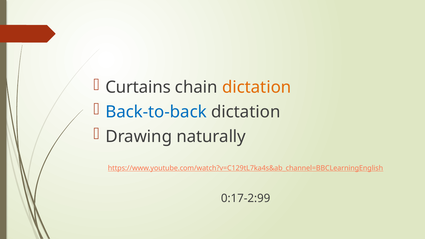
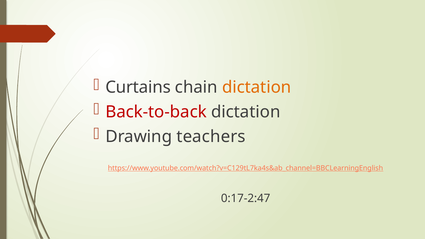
Back-to-back colour: blue -> red (156, 112)
naturally: naturally -> teachers (211, 136)
0:17-2:99: 0:17-2:99 -> 0:17-2:47 (246, 199)
